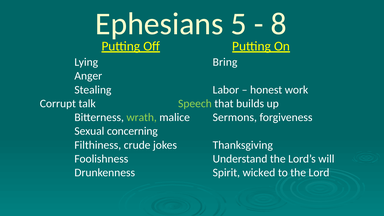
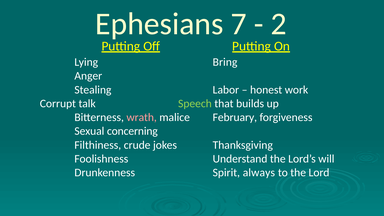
5: 5 -> 7 (239, 24)
8: 8 -> 2 (279, 24)
wrath colour: light green -> pink (142, 117)
Sermons: Sermons -> February (235, 117)
wicked: wicked -> always (259, 173)
